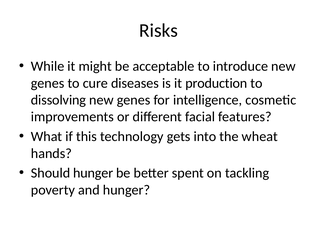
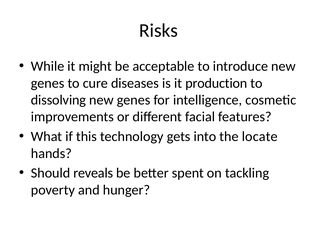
wheat: wheat -> locate (260, 137)
Should hunger: hunger -> reveals (93, 174)
